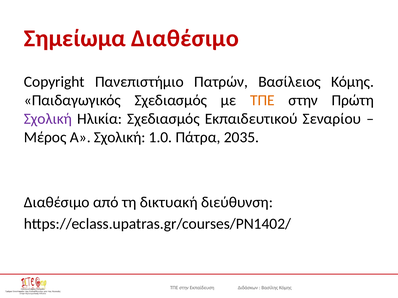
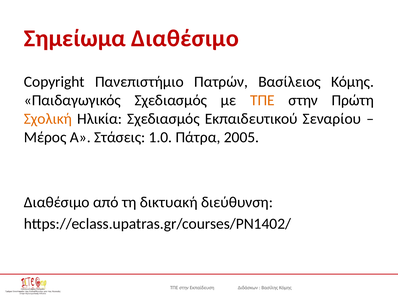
Σχολική colour: purple -> orange (48, 119)
Α Σχολική: Σχολική -> Στάσεις (120, 138)
2035: 2035 -> 2005 (242, 138)
